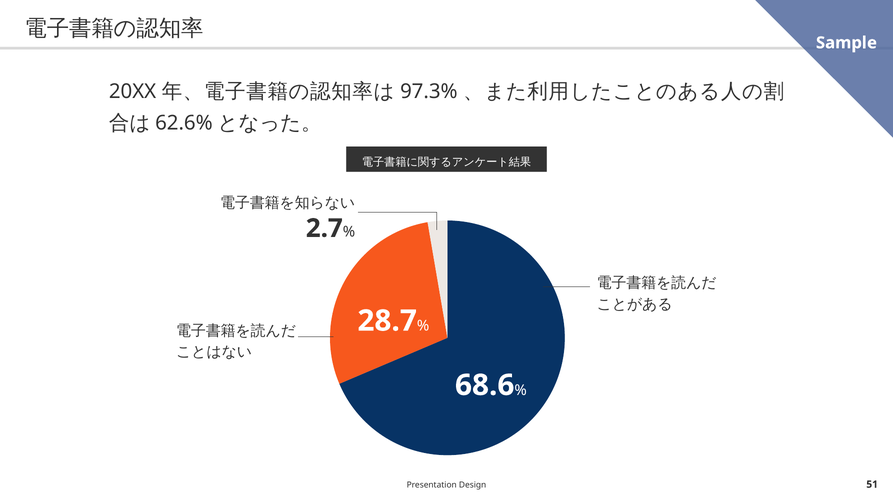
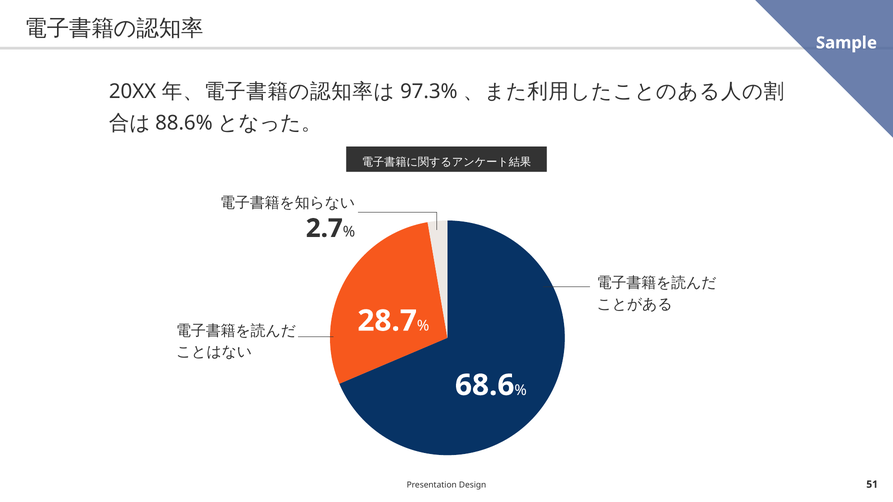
62.6%: 62.6% -> 88.6% (184, 123)
